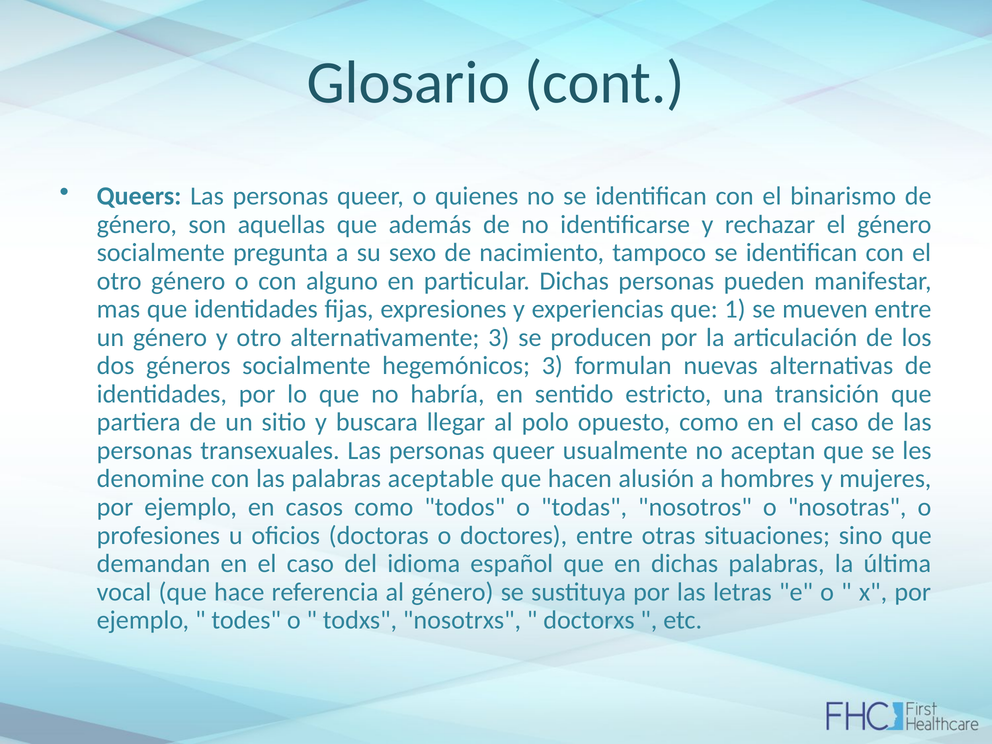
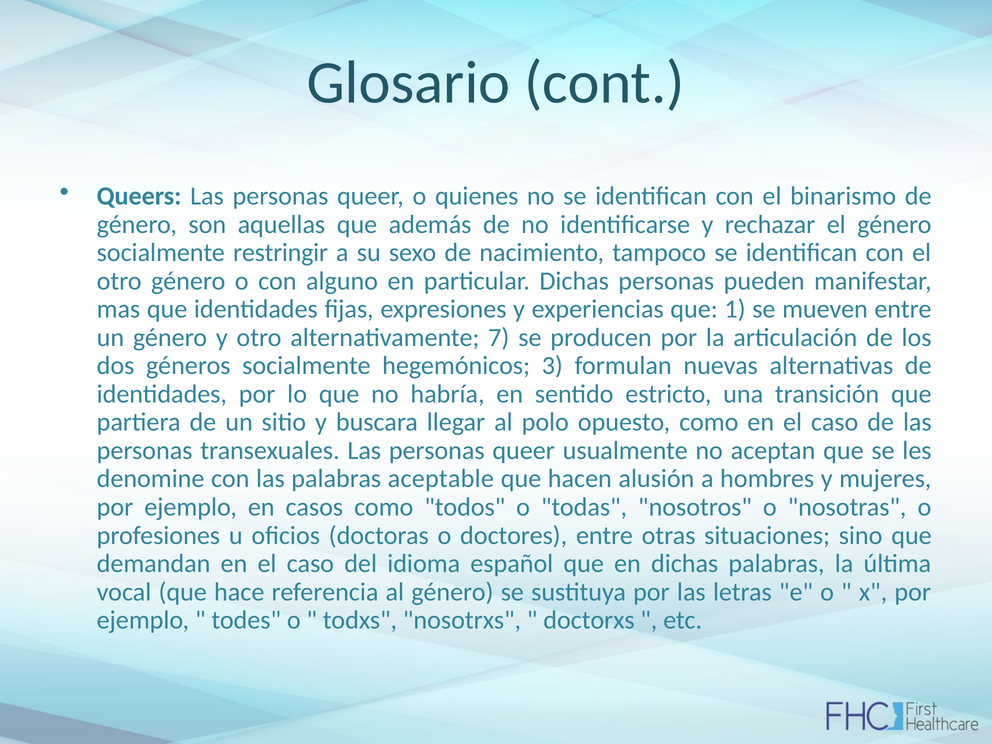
pregunta: pregunta -> restringir (281, 253)
alternativamente 3: 3 -> 7 (499, 337)
